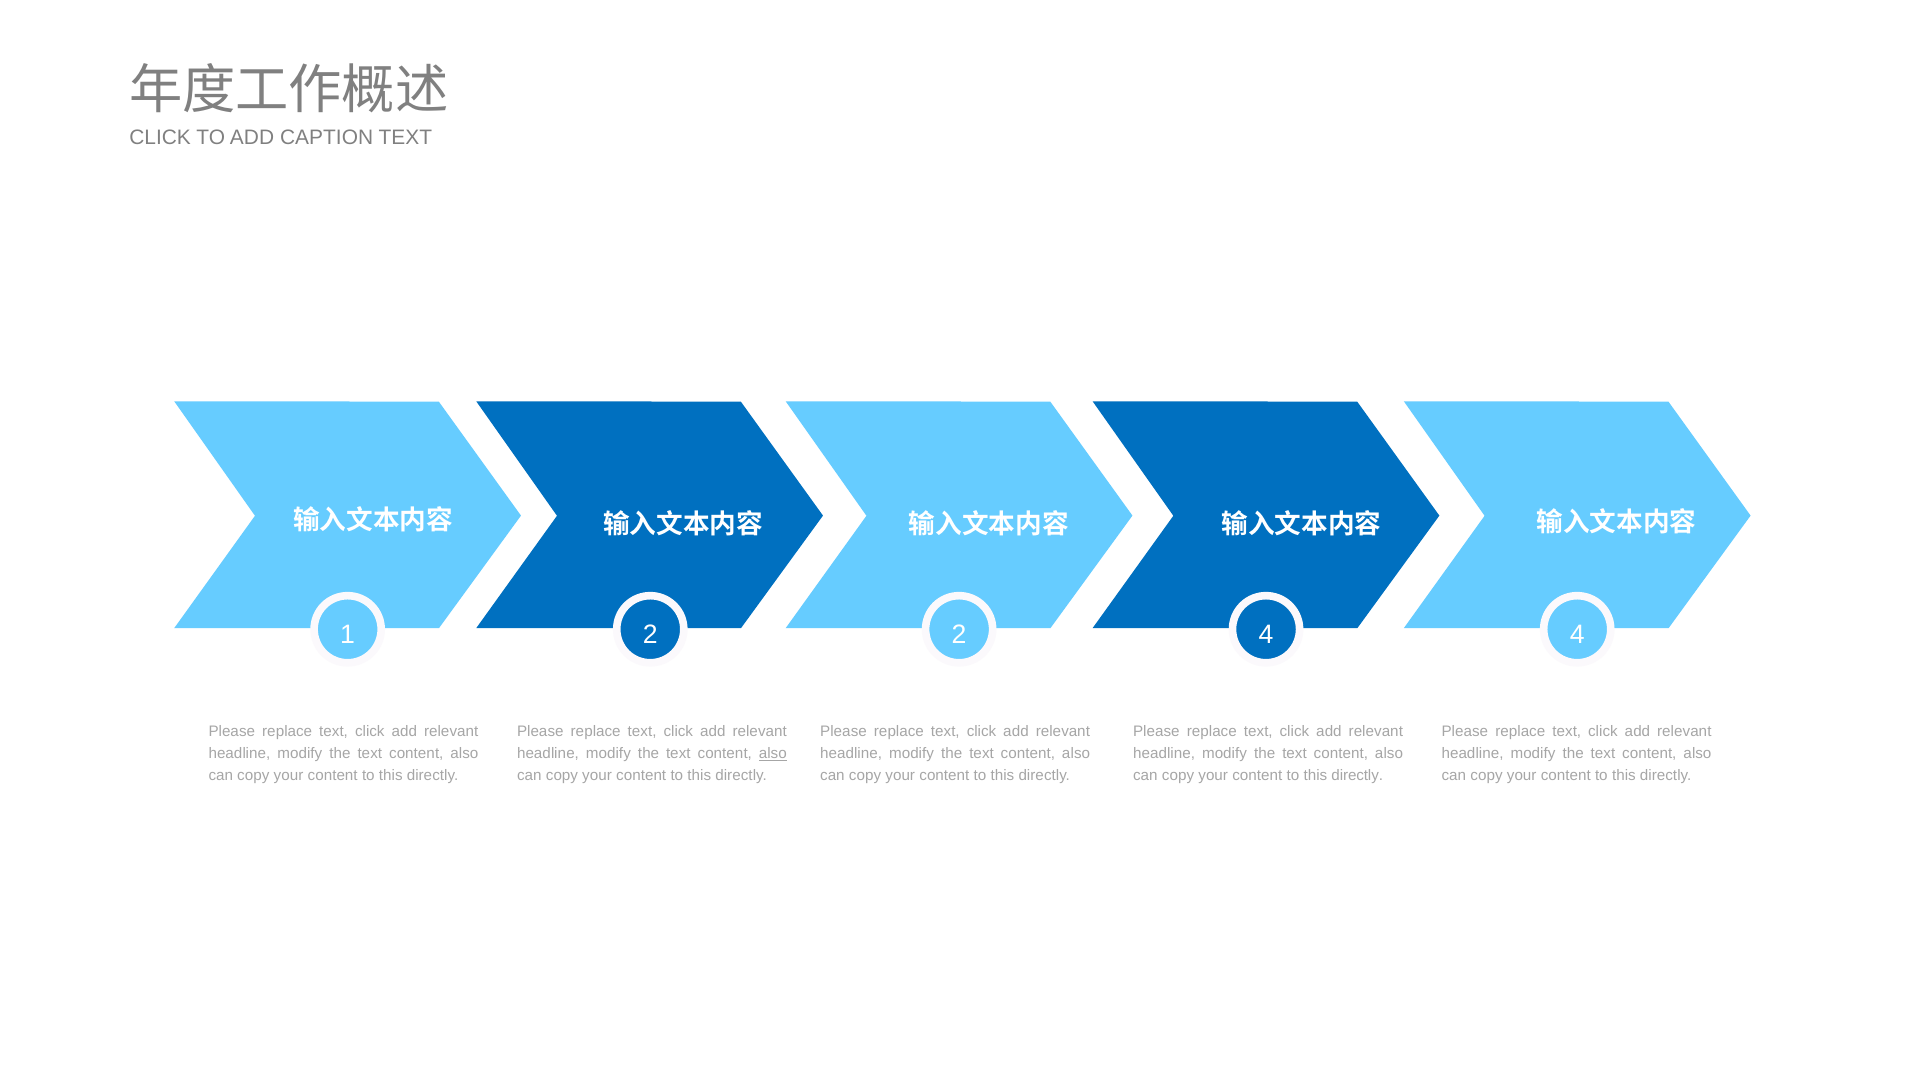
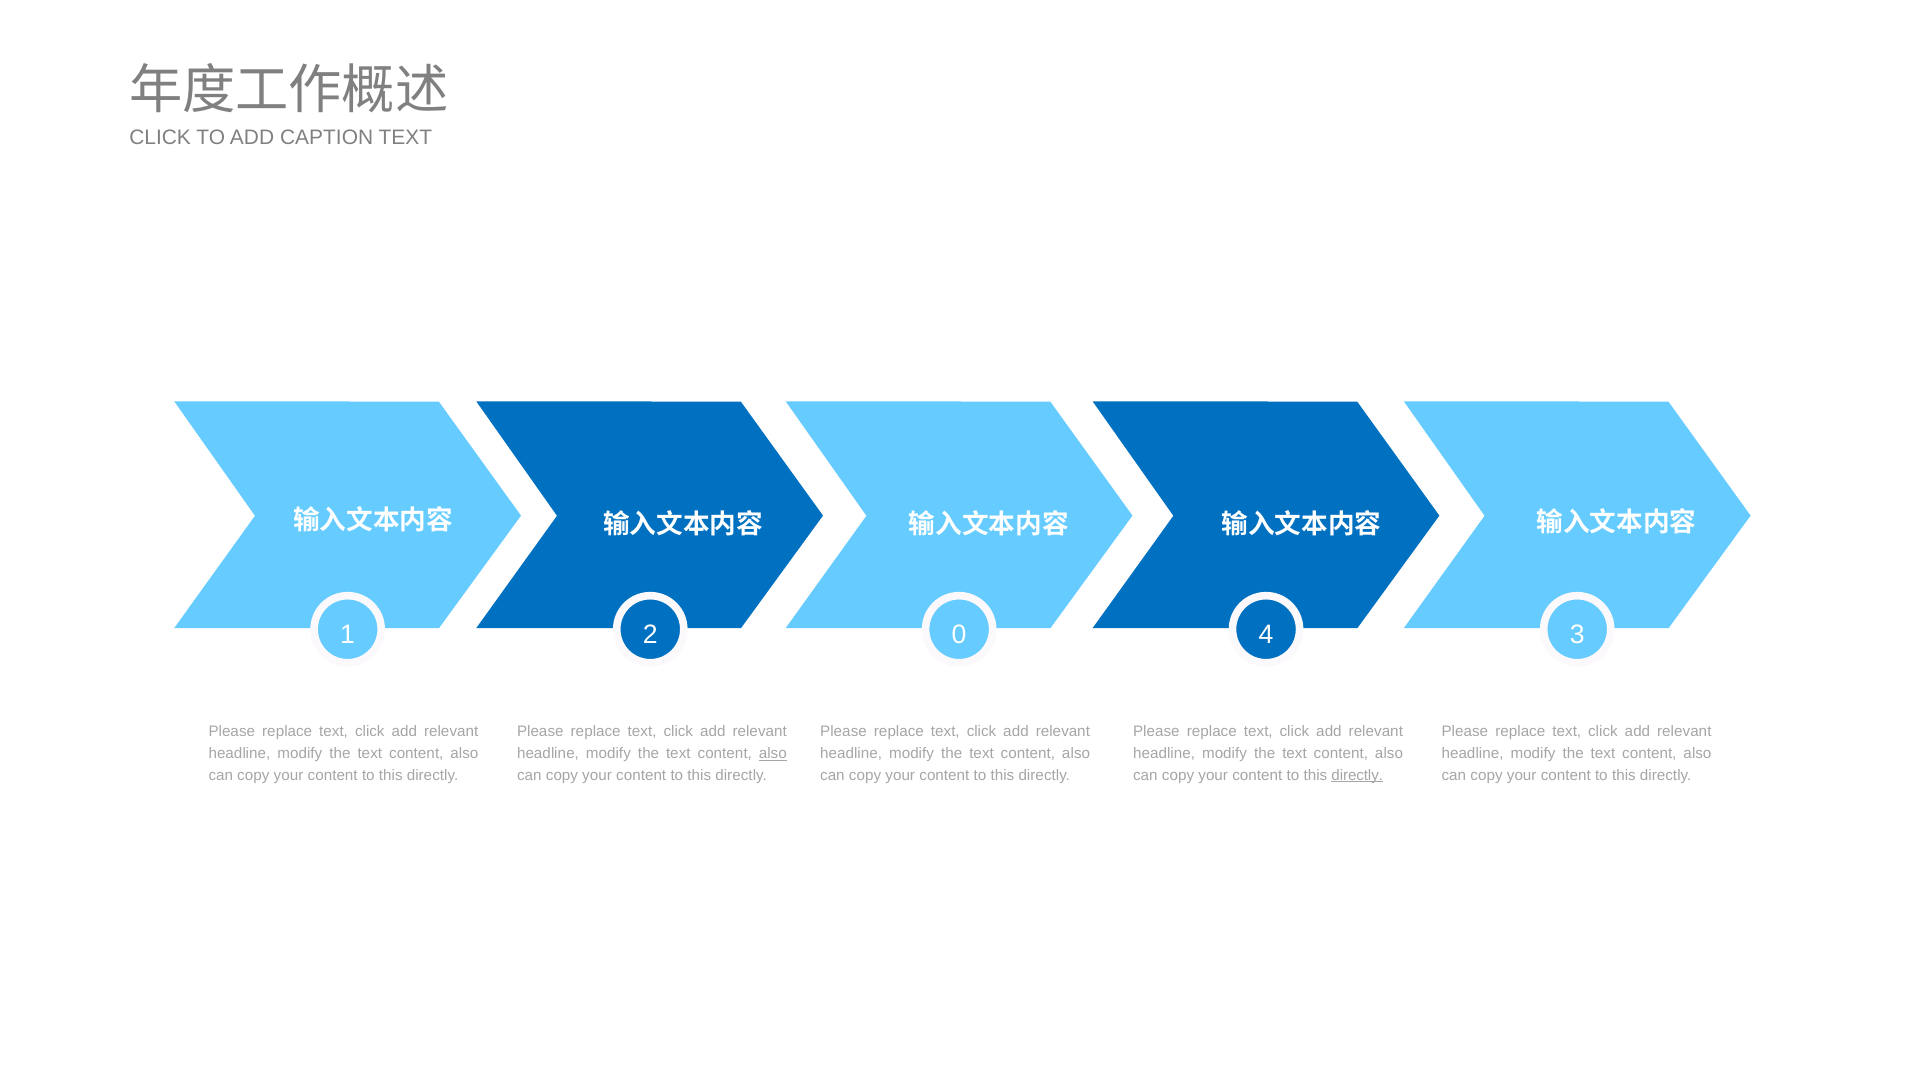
2 2: 2 -> 0 (959, 634)
4 4: 4 -> 3 (1577, 634)
directly underline: none -> present (1357, 775)
